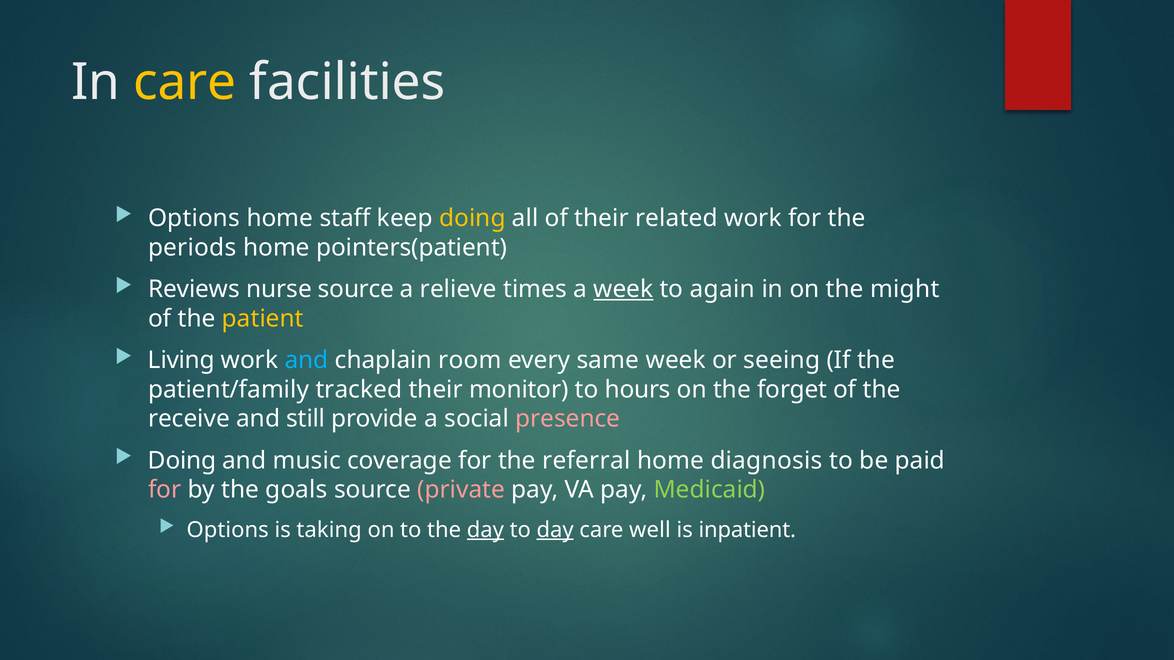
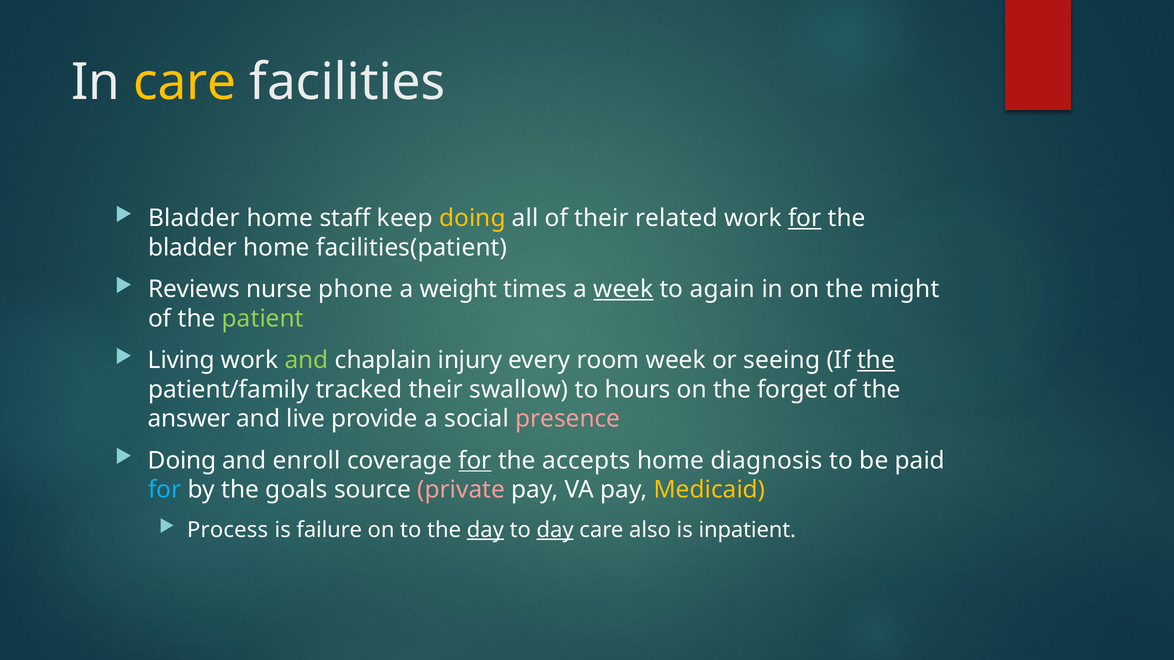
Options: Options -> Bladder (194, 218)
for underline: none -> present (805, 218)
periods: periods -> bladder (192, 248)
pointers(patient: pointers(patient -> facilities(patient (412, 248)
nurse source: source -> phone (356, 289)
relieve: relieve -> weight (458, 289)
patient colour: yellow -> light green (263, 319)
and colour: light blue -> light green (306, 360)
room: room -> injury (470, 360)
same: same -> room (608, 360)
the underline: none -> present (876, 360)
monitor: monitor -> swallow (519, 390)
receive: receive -> answer (189, 419)
still: still -> live (306, 419)
music: music -> enroll (307, 461)
for underline: none -> present (475, 461)
referral: referral -> accepts (586, 461)
for colour: pink -> light blue (165, 490)
Medicaid colour: light green -> yellow (710, 490)
Options: Options -> Process (228, 530)
taking: taking -> failure (329, 530)
well: well -> also (650, 530)
